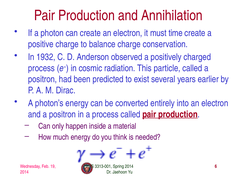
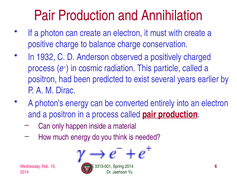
time: time -> with (175, 33)
